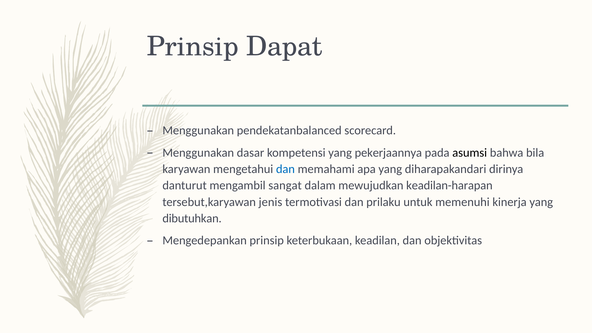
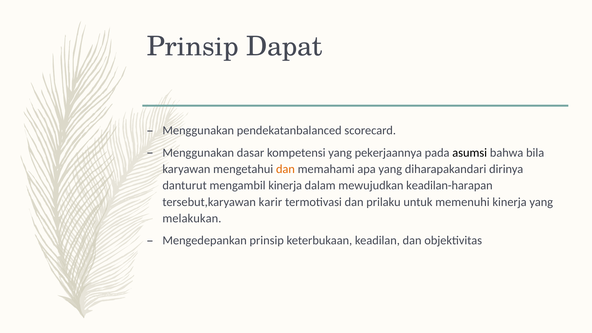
dan colour: blue -> orange (285, 169)
mengambil sangat: sangat -> kinerja (285, 186)
jenis: jenis -> karir (270, 202)
dibutuhkan: dibutuhkan -> melakukan (192, 218)
